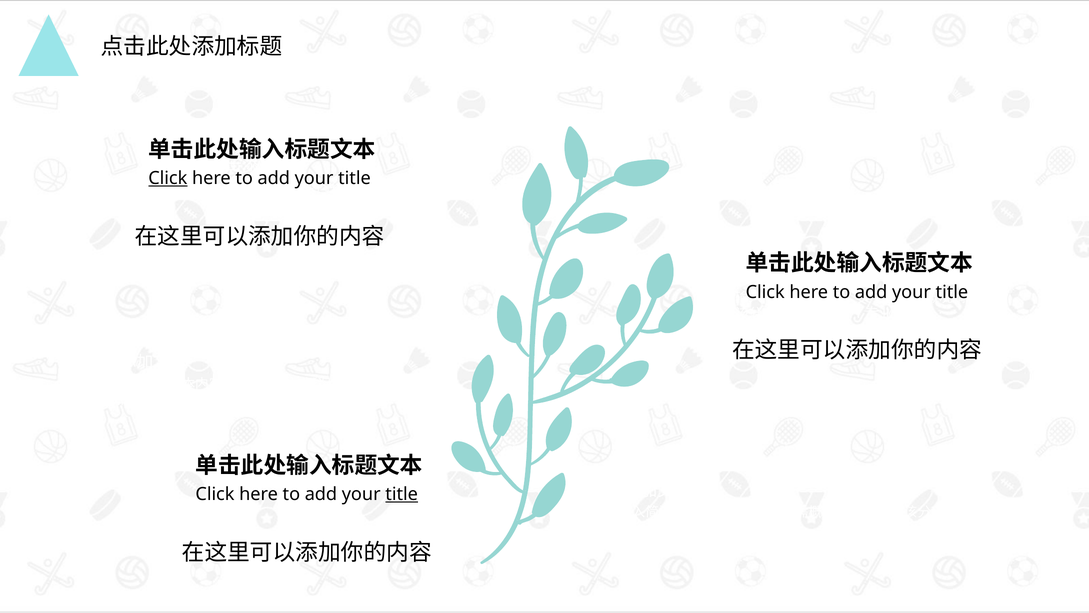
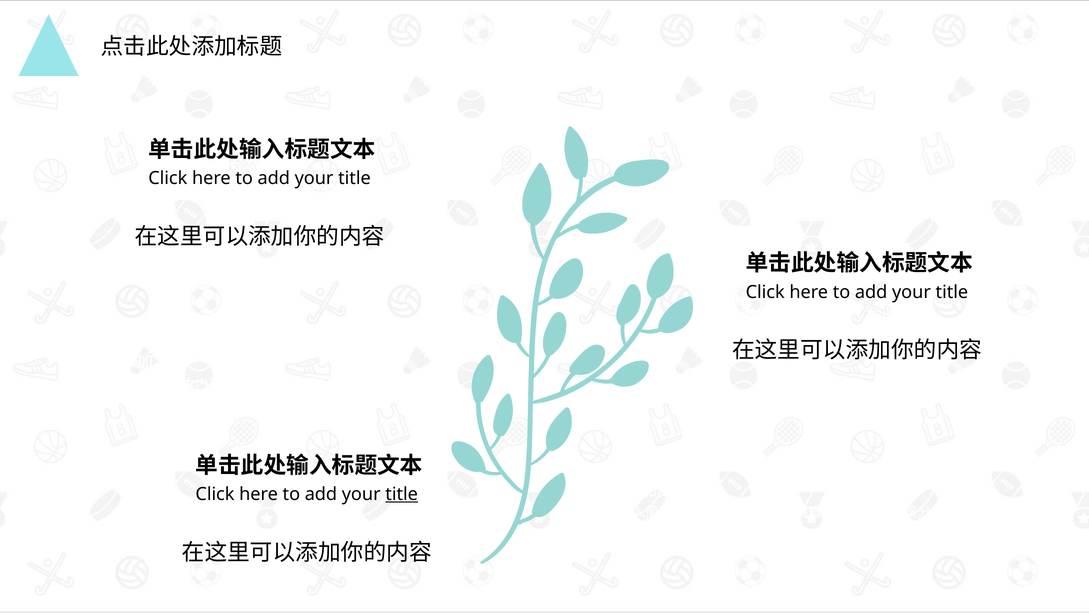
Click underline: present -> none (168, 178)
